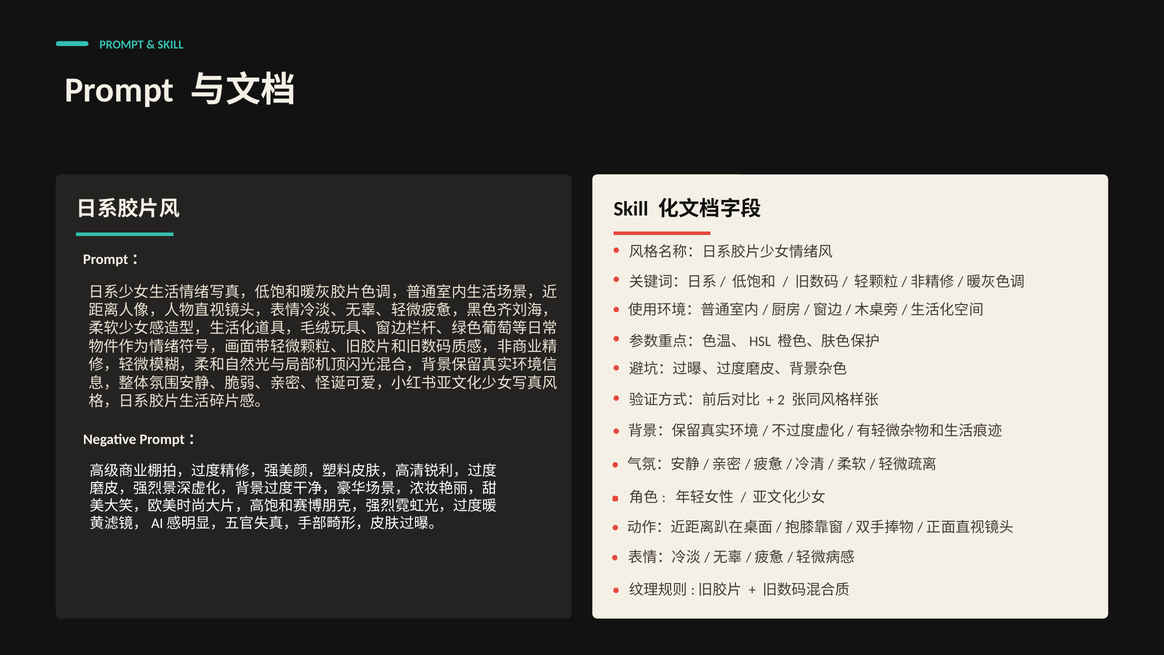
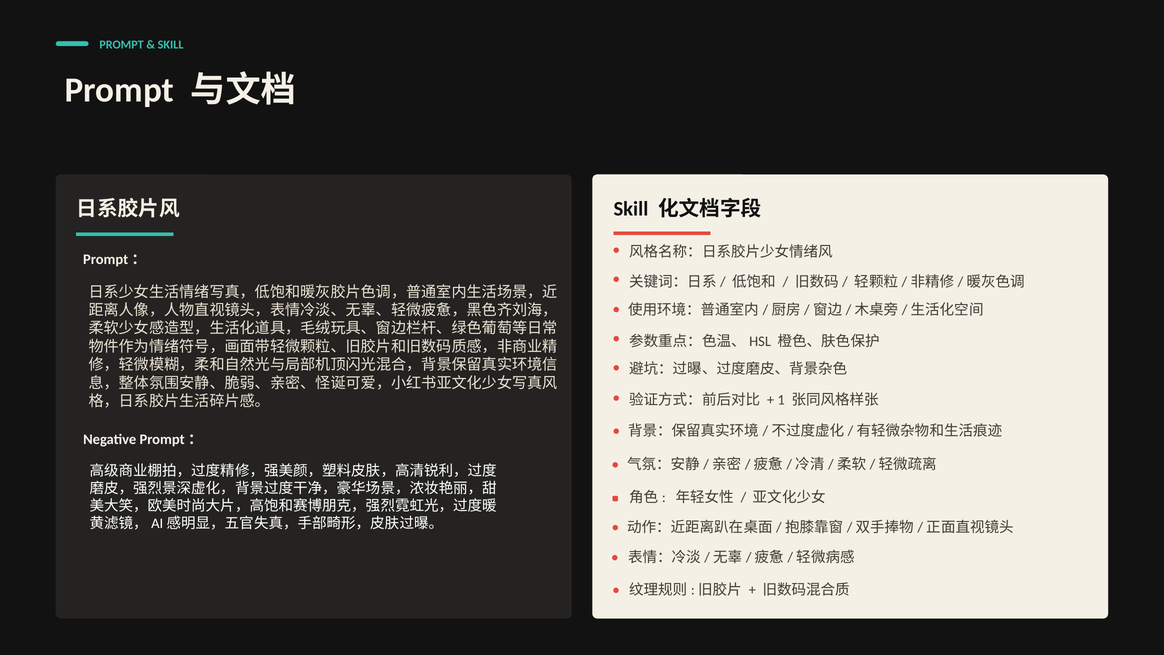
2: 2 -> 1 (781, 400)
